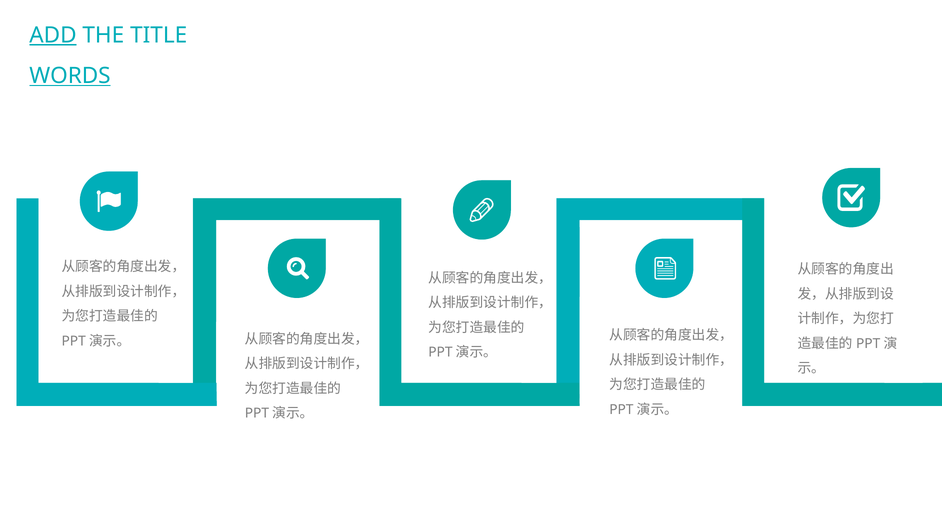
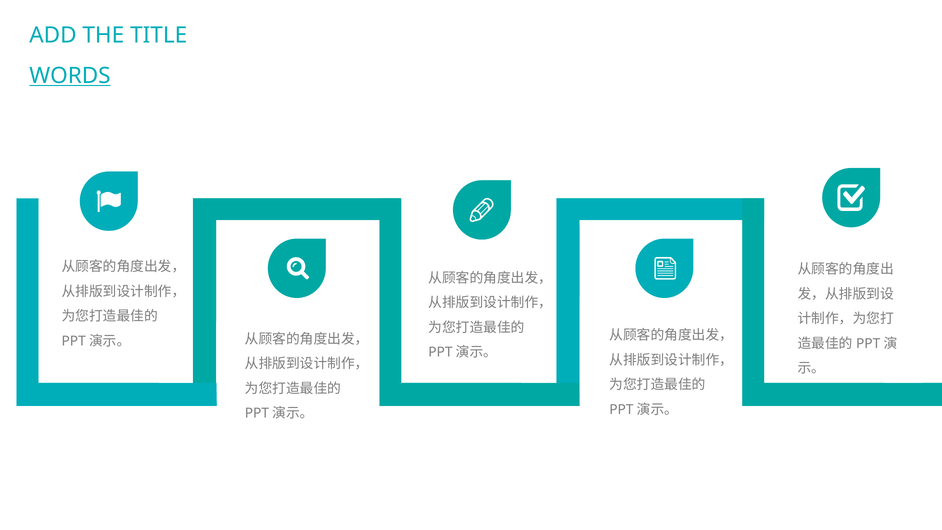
ADD underline: present -> none (53, 35)
